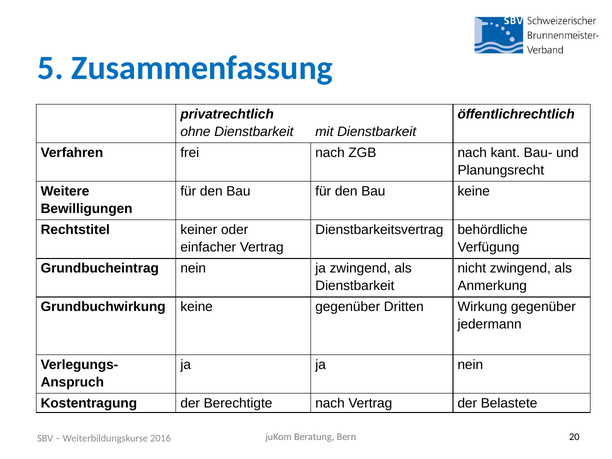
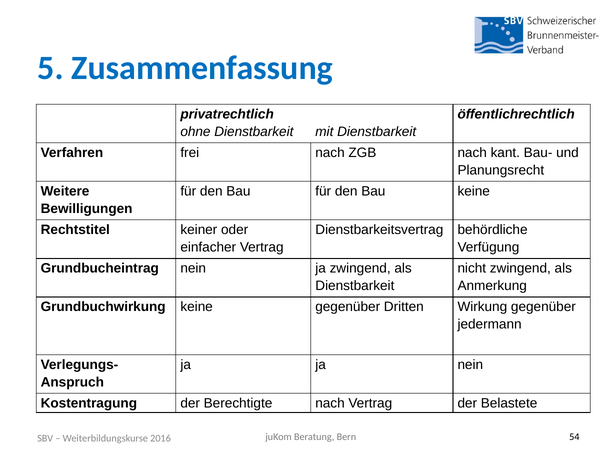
20: 20 -> 54 (574, 437)
